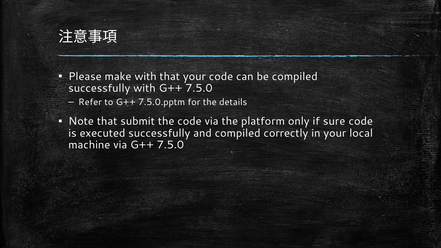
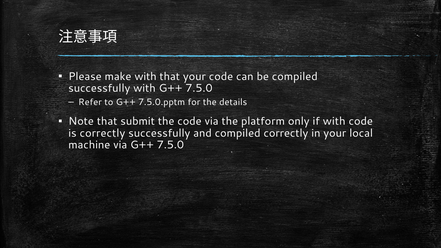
if sure: sure -> with (334, 121)
is executed: executed -> correctly (102, 133)
